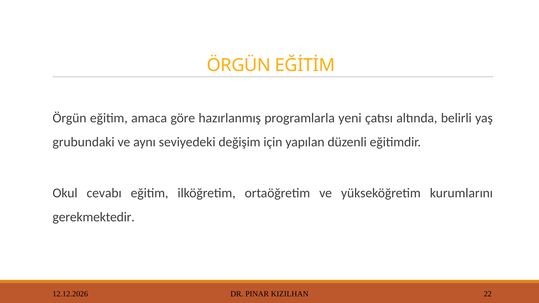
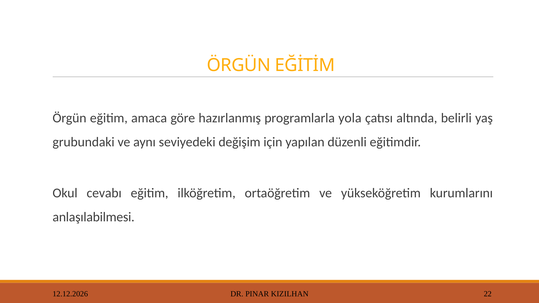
yeni: yeni -> yola (350, 118)
gerekmektedir: gerekmektedir -> anlaşılabilmesi (94, 217)
